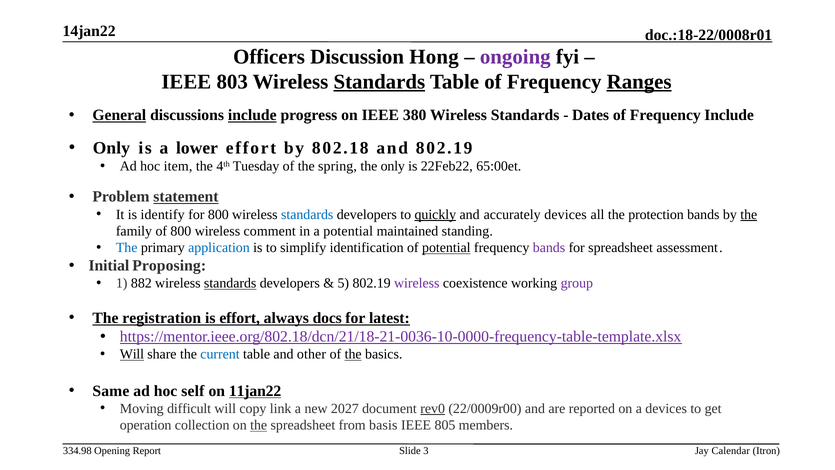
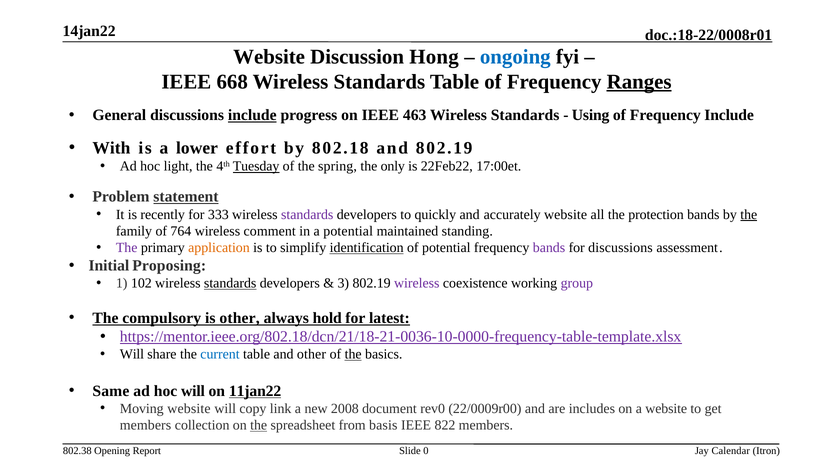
Officers: Officers -> Website (269, 57)
ongoing colour: purple -> blue (515, 57)
803: 803 -> 668 (232, 82)
Standards underline: present -> none (379, 82)
General underline: present -> none (119, 115)
380: 380 -> 463 (415, 115)
Dates: Dates -> Using (591, 115)
Only: Only -> With (111, 148)
item: item -> light (178, 166)
Tuesday underline: none -> present (256, 166)
65:00et: 65:00et -> 17:00et (499, 166)
identify: identify -> recently (163, 214)
for 800: 800 -> 333 (218, 214)
standards colour: blue -> purple (307, 214)
quickly underline: present -> none (435, 214)
accurately devices: devices -> website (566, 214)
of 800: 800 -> 764 (181, 231)
The colour: blue -> purple (127, 248)
application colour: blue -> orange (219, 248)
identification underline: none -> present (367, 248)
potential underline: present -> none (446, 248)
for spreadsheet: spreadsheet -> discussions (620, 248)
882: 882 -> 102 (141, 283)
5: 5 -> 3 (343, 283)
registration: registration -> compulsory (162, 318)
is effort: effort -> other (240, 318)
docs: docs -> hold (327, 318)
Will underline: present -> none (132, 354)
hoc self: self -> will (193, 391)
Moving difficult: difficult -> website (189, 408)
2027: 2027 -> 2008 (345, 408)
rev0 underline: present -> none (433, 408)
reported: reported -> includes (592, 408)
a devices: devices -> website (666, 408)
operation: operation -> members (146, 425)
805: 805 -> 822 (445, 425)
334.98: 334.98 -> 802.38 (77, 450)
3: 3 -> 0 (426, 450)
